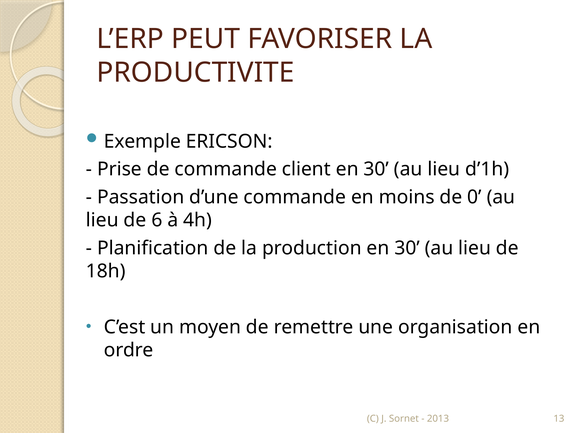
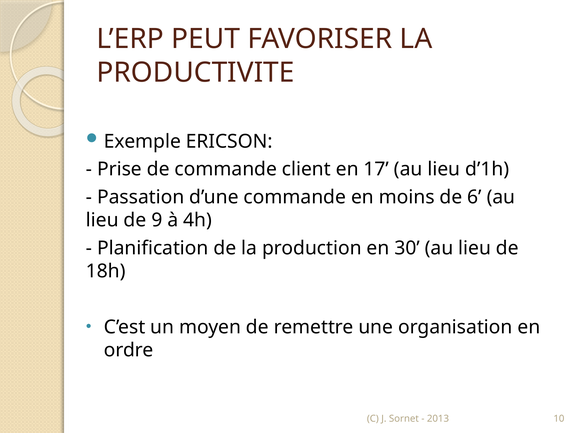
client en 30: 30 -> 17 (376, 169)
0: 0 -> 6 (474, 197)
6: 6 -> 9 (157, 220)
13: 13 -> 10 (559, 419)
